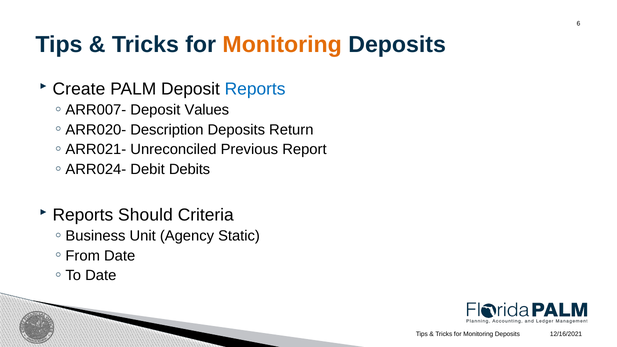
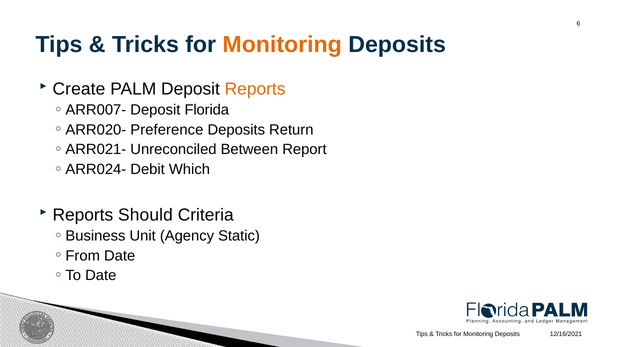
Reports colour: blue -> orange (255, 89)
Values: Values -> Florida (207, 110)
Description: Description -> Preference (167, 130)
Previous: Previous -> Between (249, 150)
Debits: Debits -> Which (189, 169)
